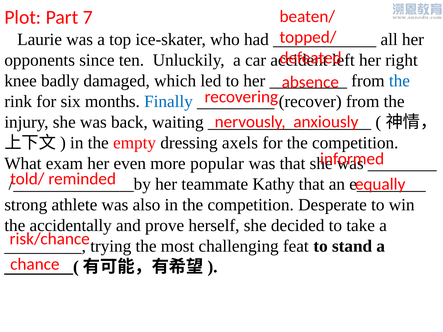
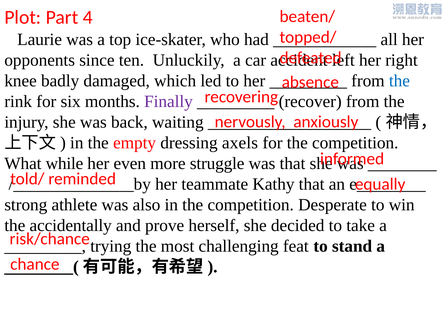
7: 7 -> 4 (88, 17)
Finally colour: blue -> purple (168, 102)
exam: exam -> while (64, 164)
popular: popular -> struggle (217, 164)
